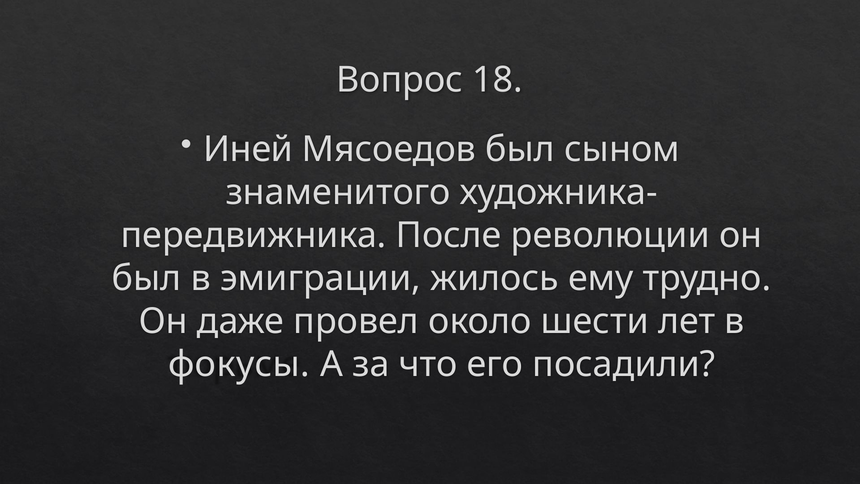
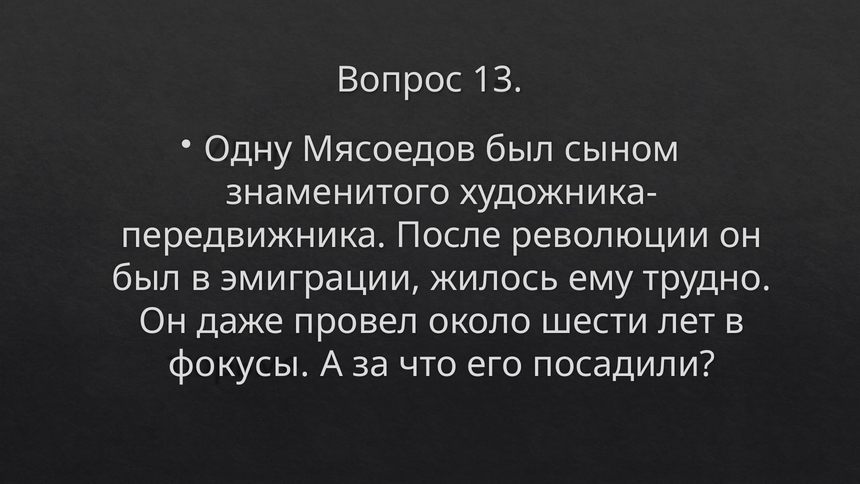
18: 18 -> 13 (498, 80)
Иней: Иней -> Одну (248, 149)
